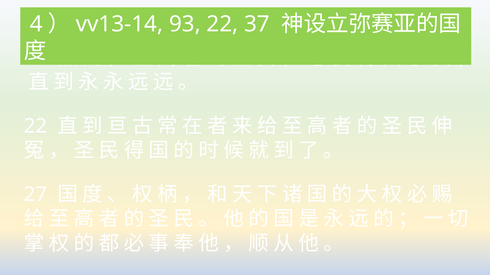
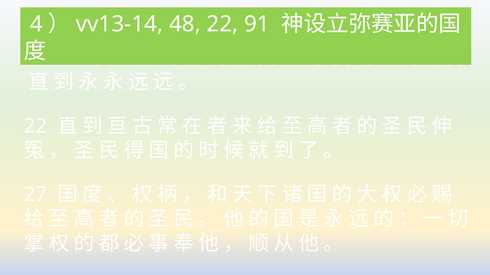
93: 93 -> 48 (185, 24)
37: 37 -> 91 (257, 24)
